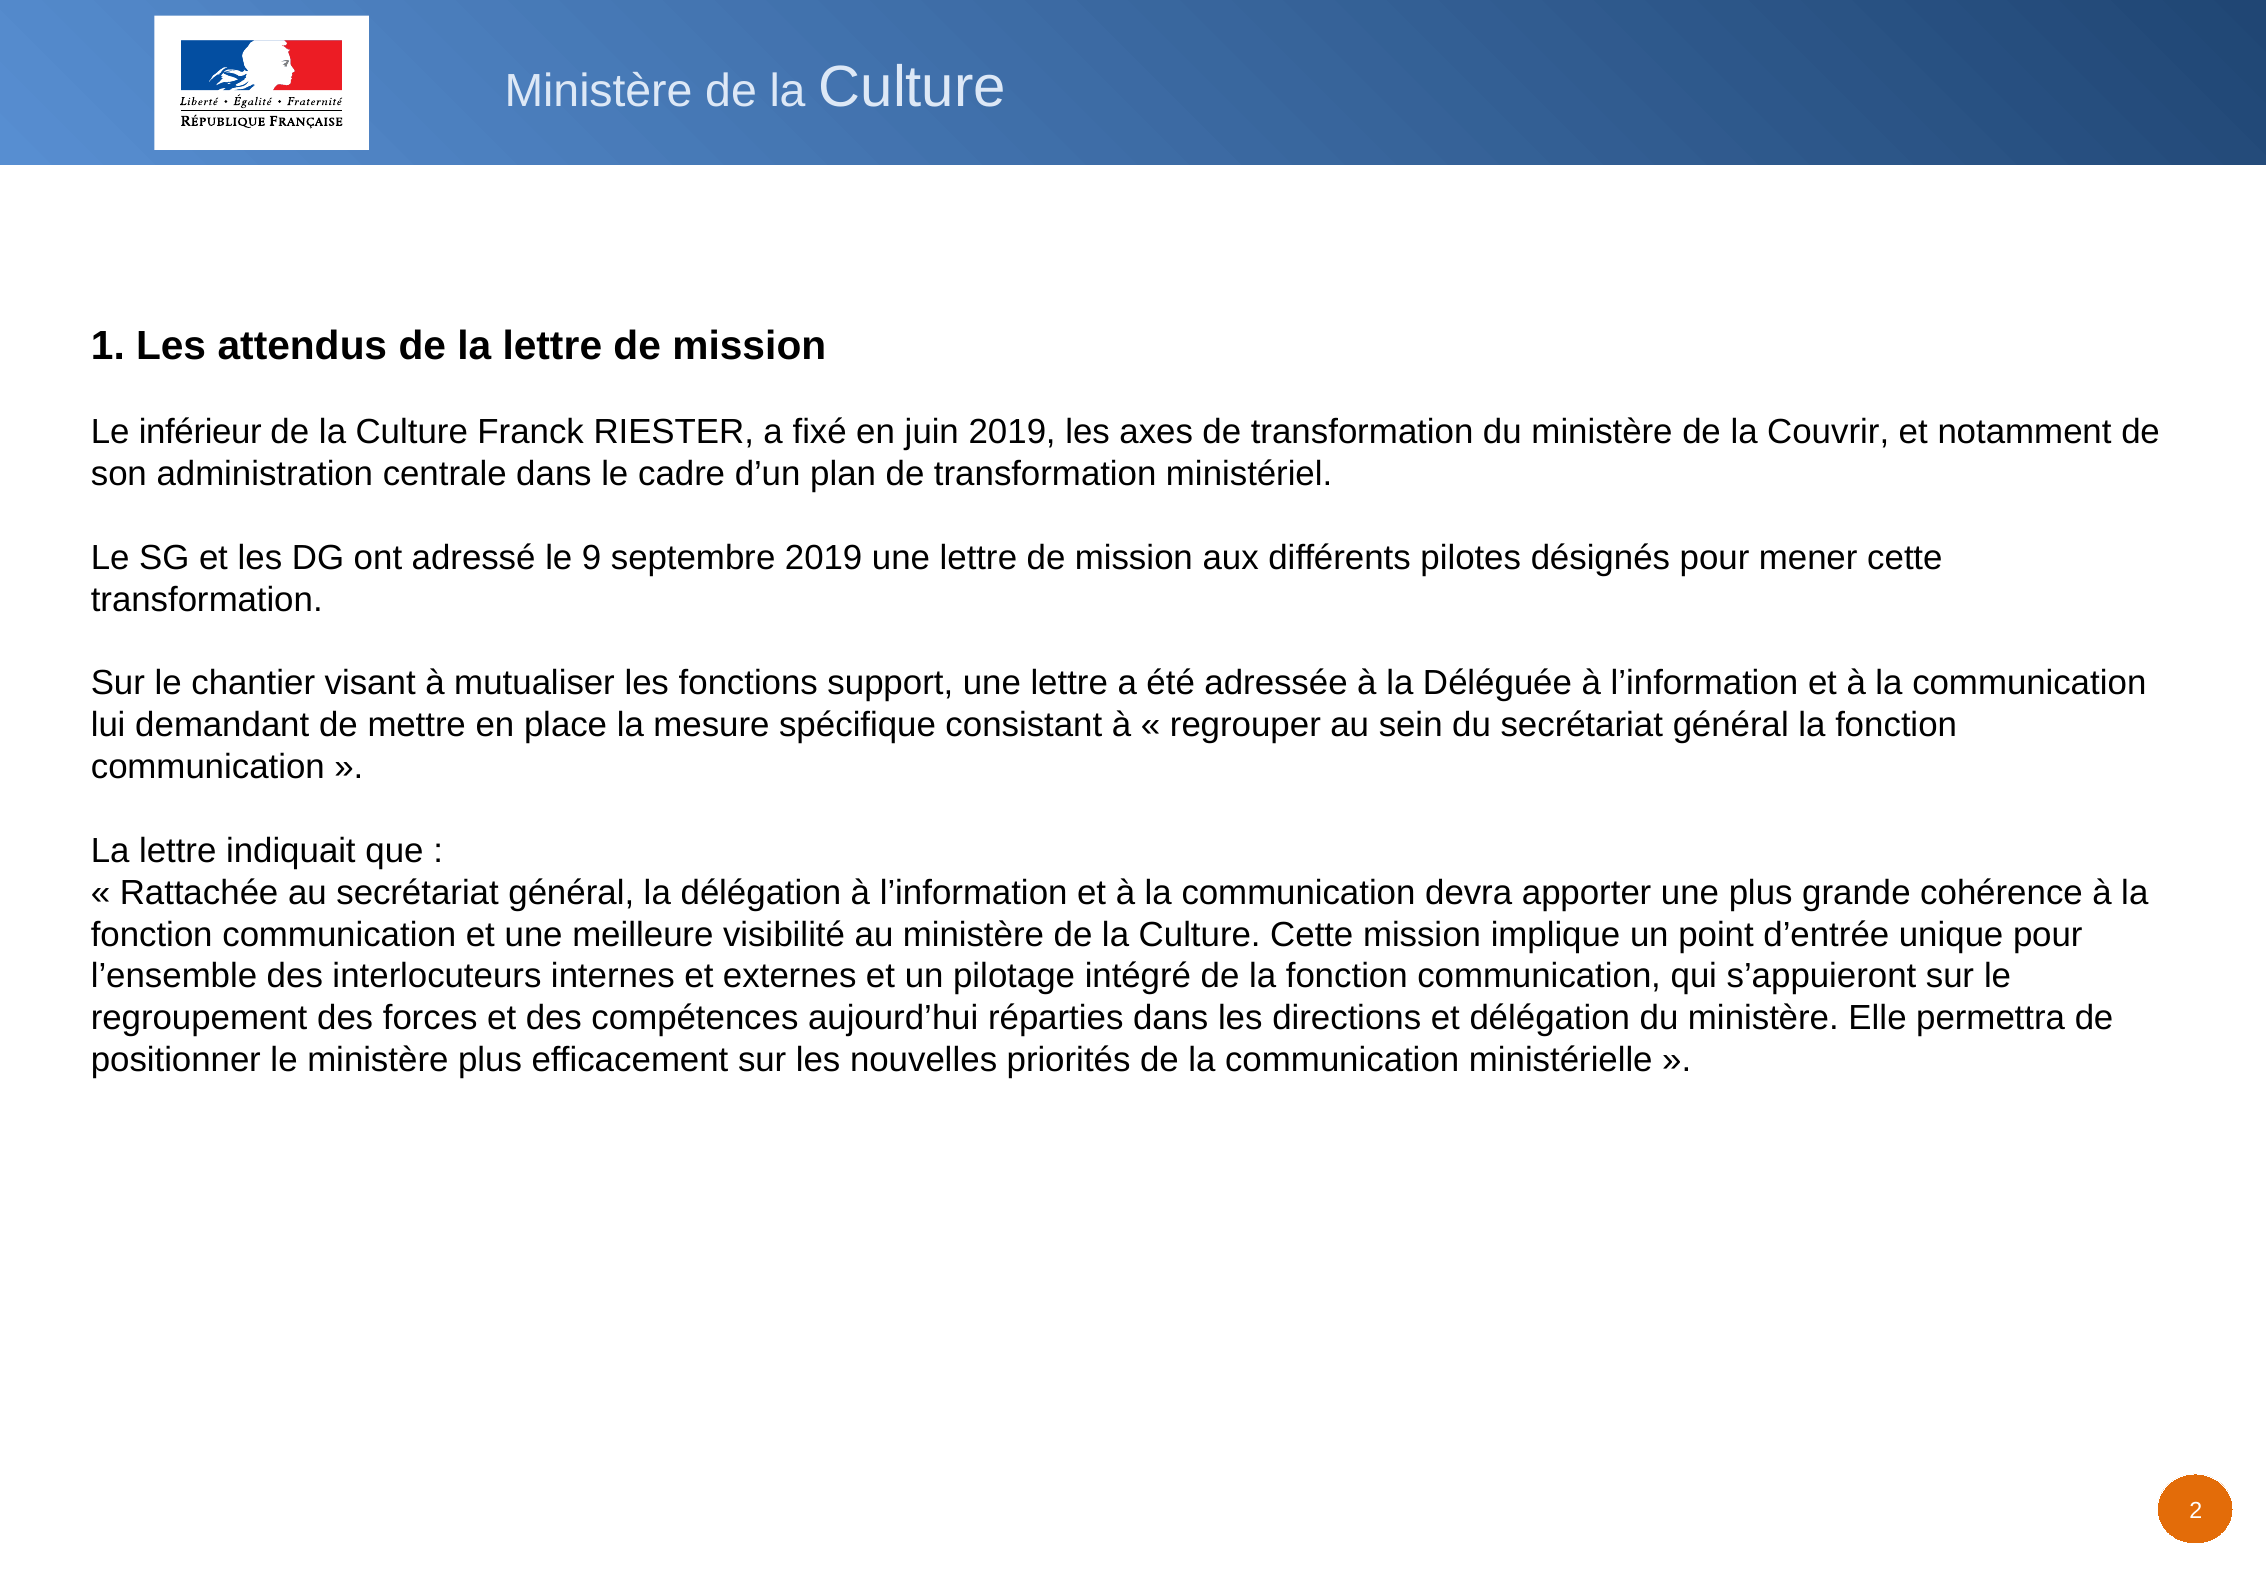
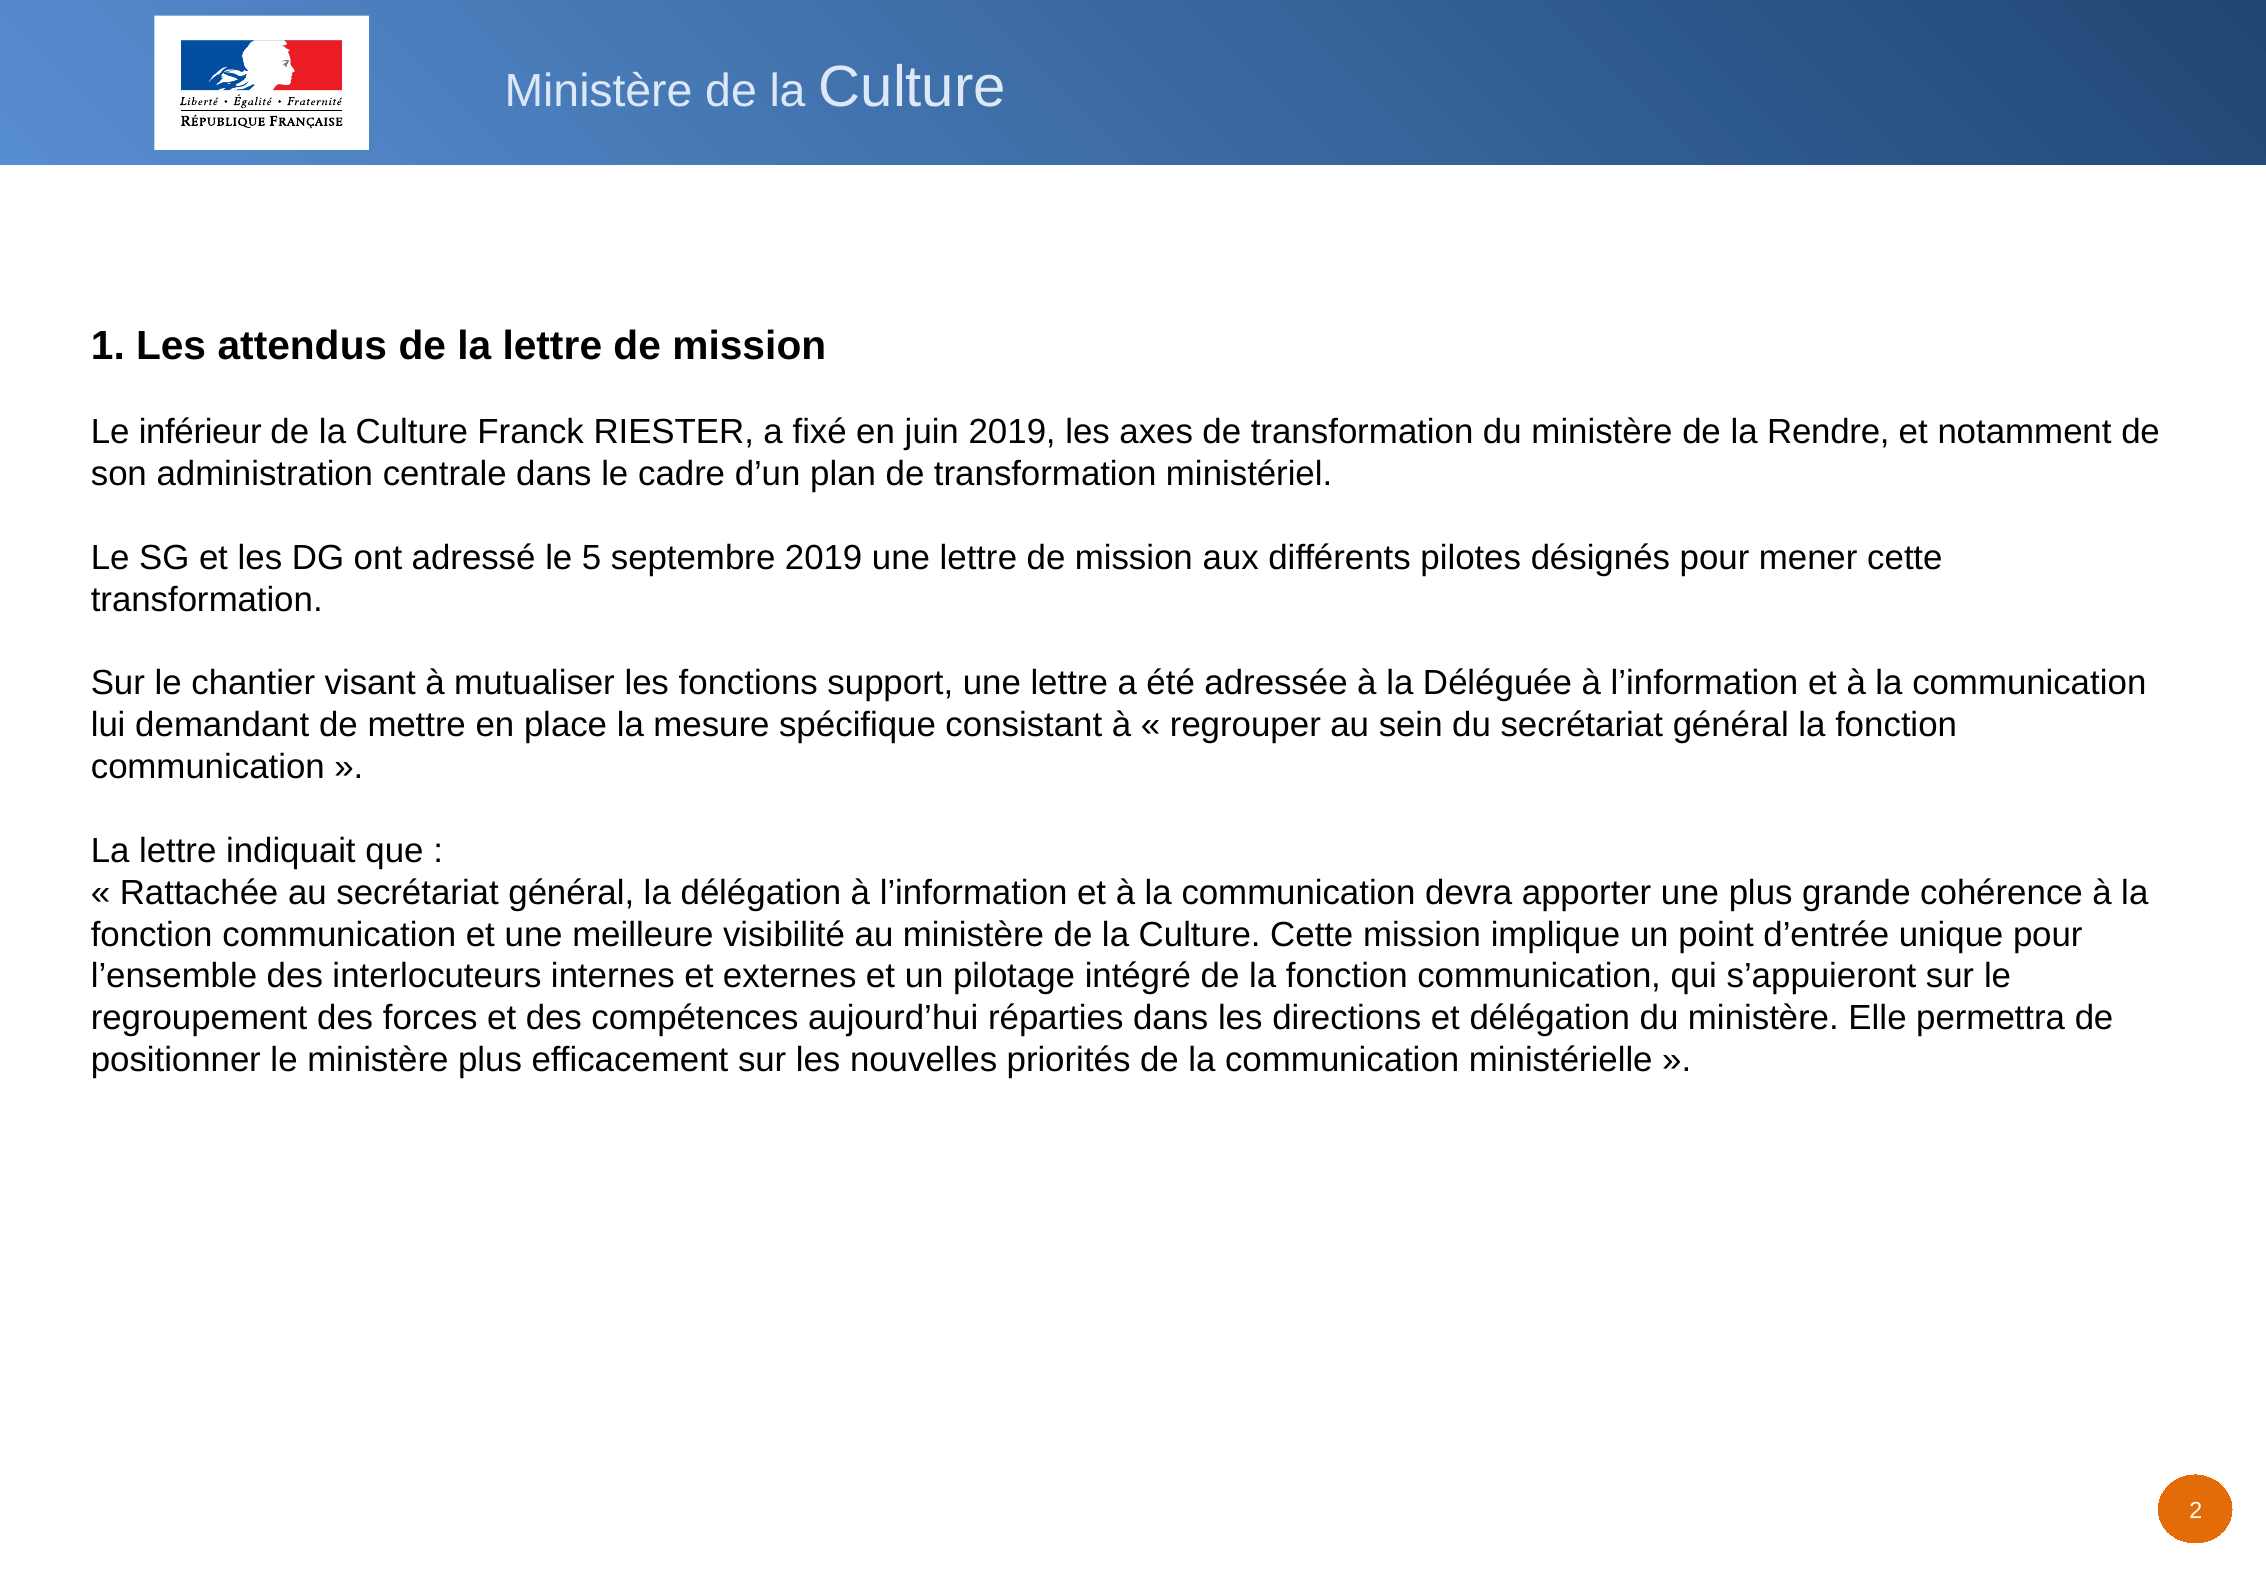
Couvrir: Couvrir -> Rendre (1828, 432)
9: 9 -> 5 (591, 558)
